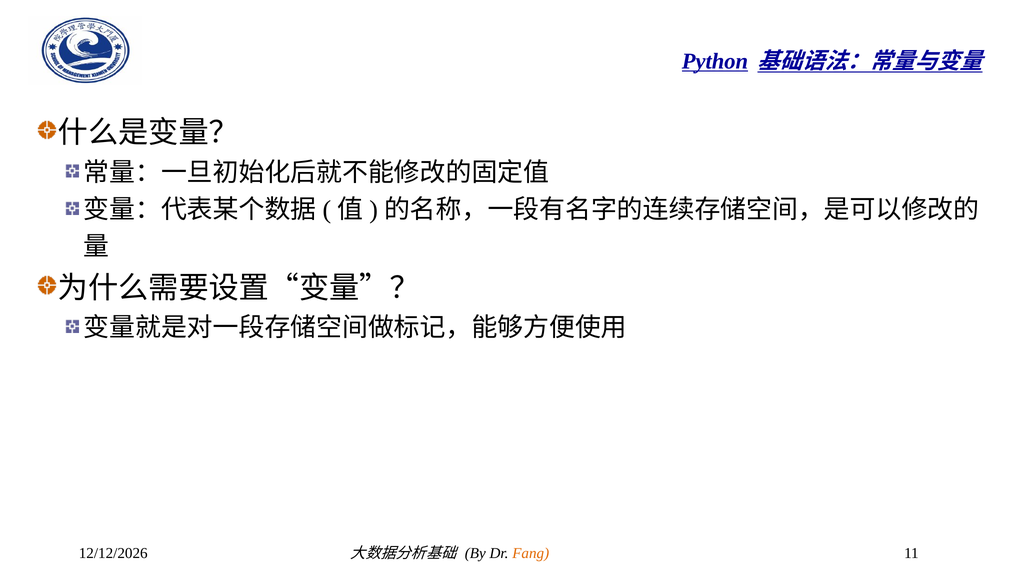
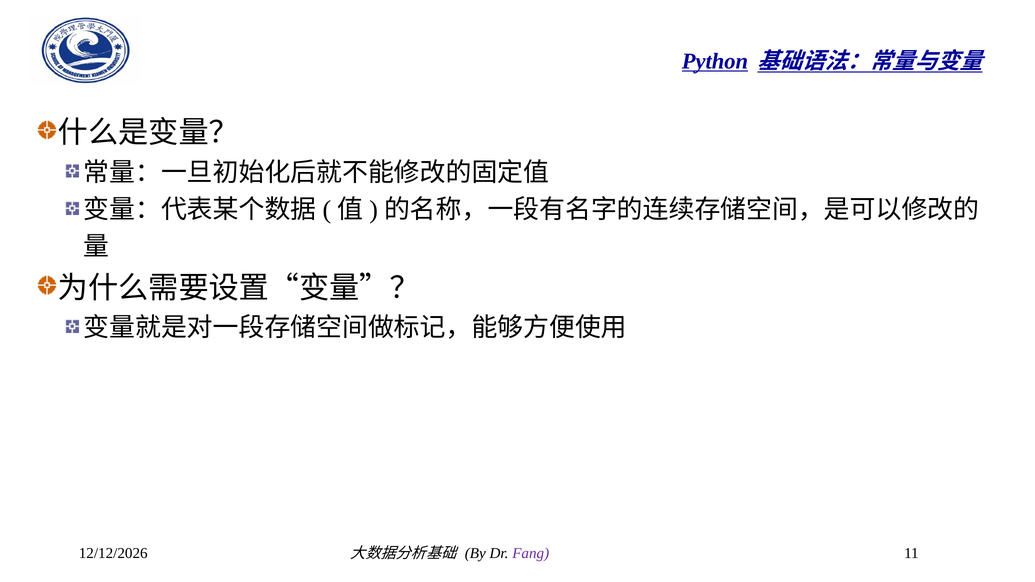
Fang colour: orange -> purple (531, 554)
